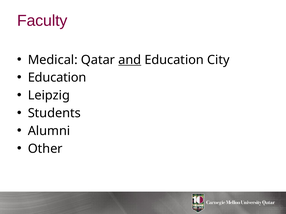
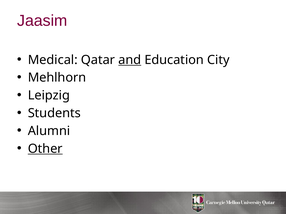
Faculty: Faculty -> Jaasim (42, 21)
Education: Education -> Mehlhorn (57, 78)
Other underline: none -> present (45, 149)
